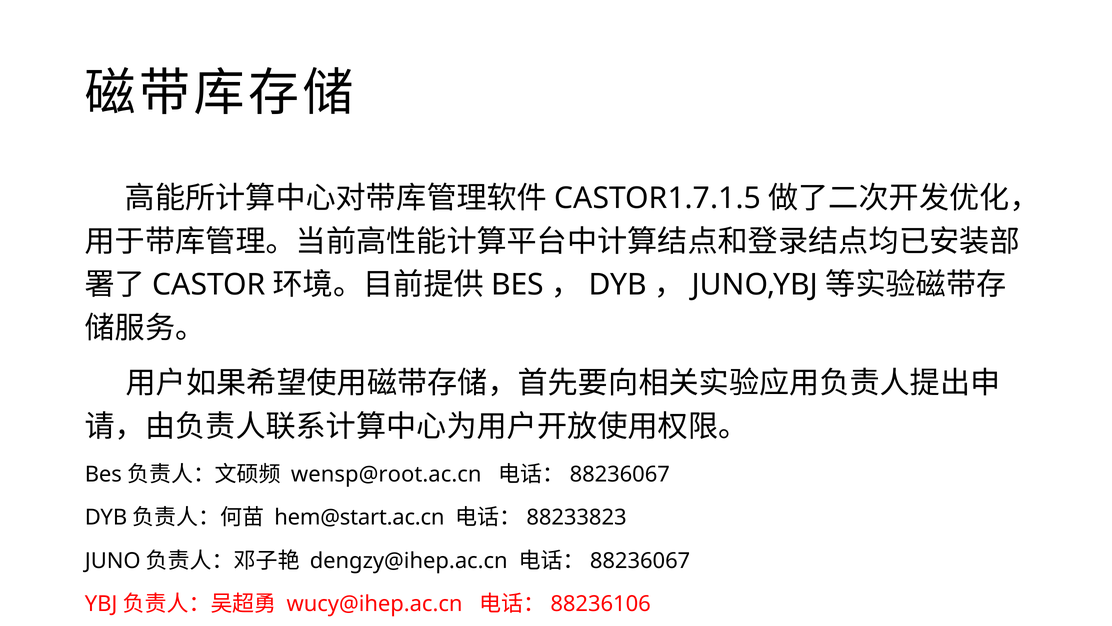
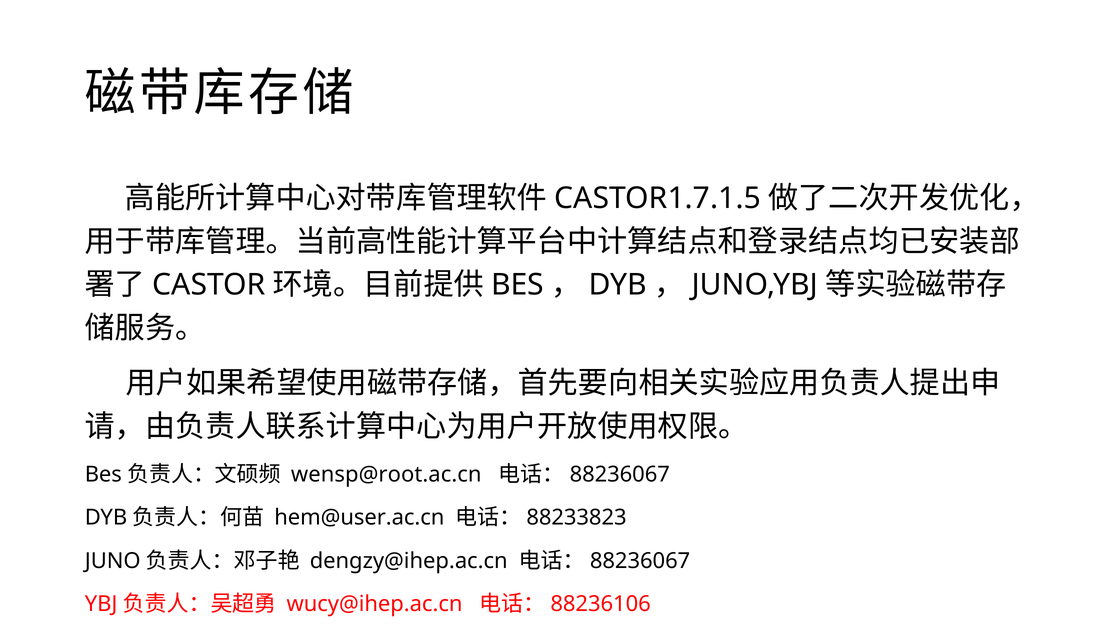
hem@start.ac.cn: hem@start.ac.cn -> hem@user.ac.cn (359, 517)
